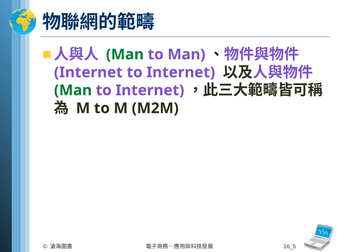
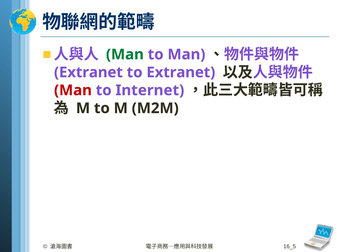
Internet: Internet -> Extranet (88, 73)
Internet: Internet -> Extranet (181, 73)
Man colour: green -> red (73, 91)
